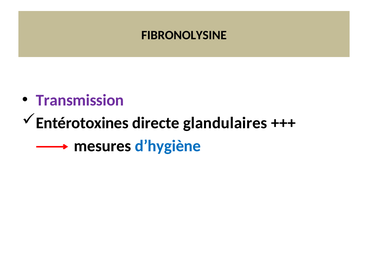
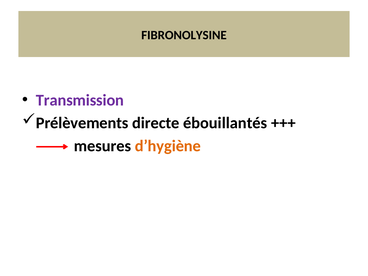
Entérotoxines: Entérotoxines -> Prélèvements (82, 123)
glandulaires: glandulaires -> ébouillantés (225, 123)
d’hygiène colour: blue -> orange (168, 146)
